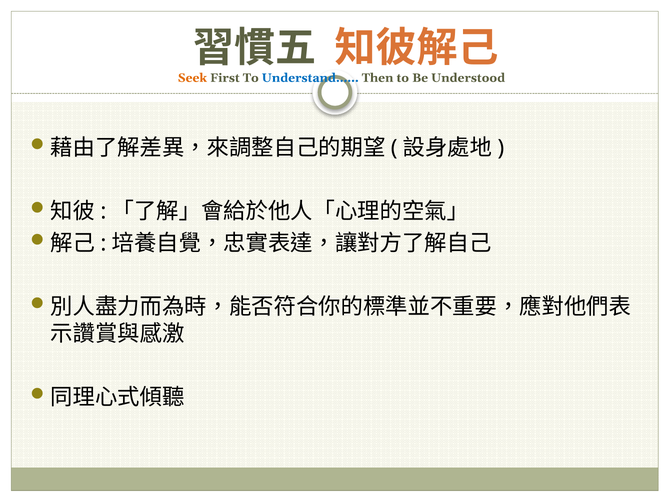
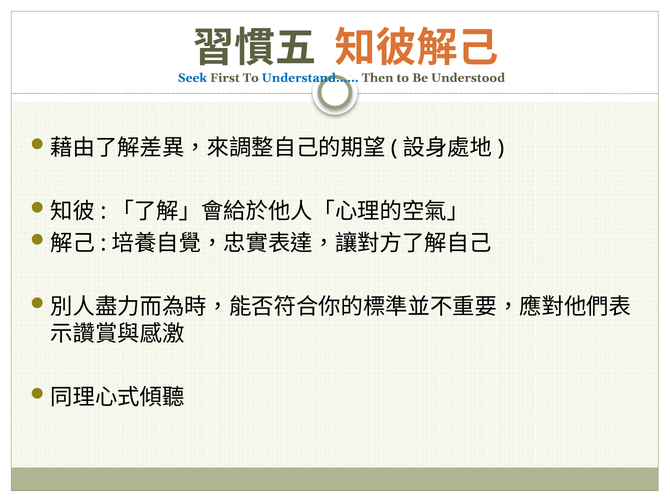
Seek colour: orange -> blue (192, 78)
